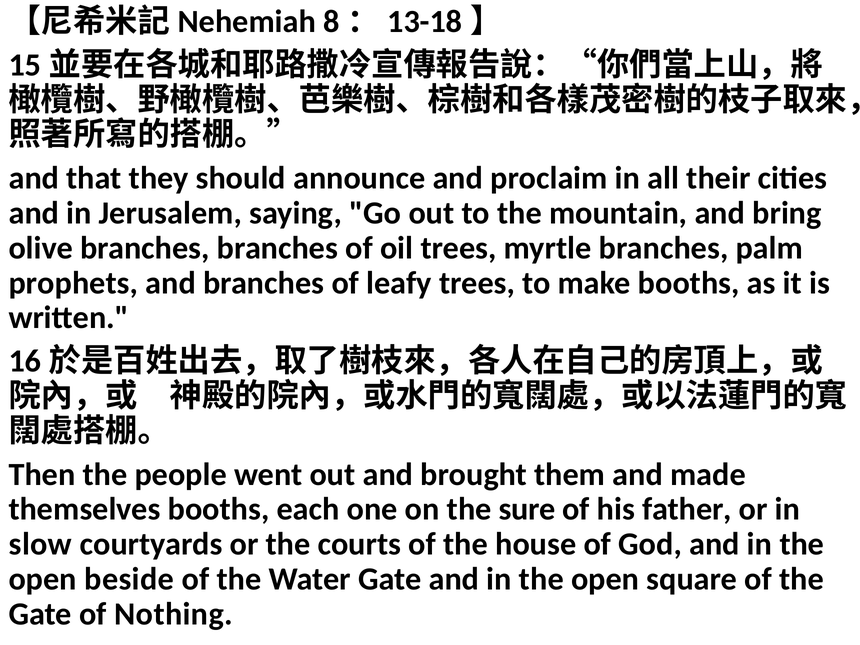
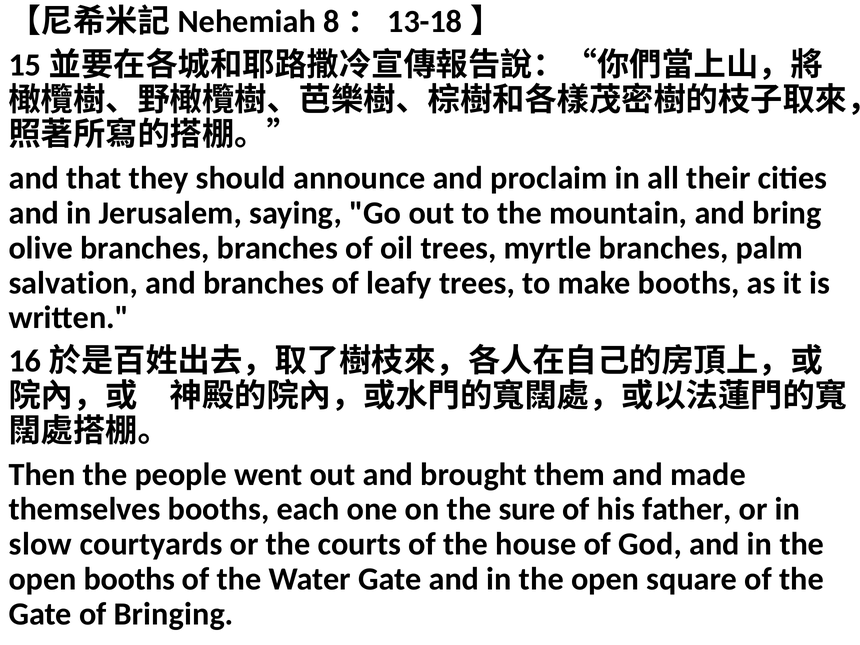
prophets: prophets -> salvation (73, 283)
open beside: beside -> booths (129, 579)
Nothing: Nothing -> Bringing (174, 614)
